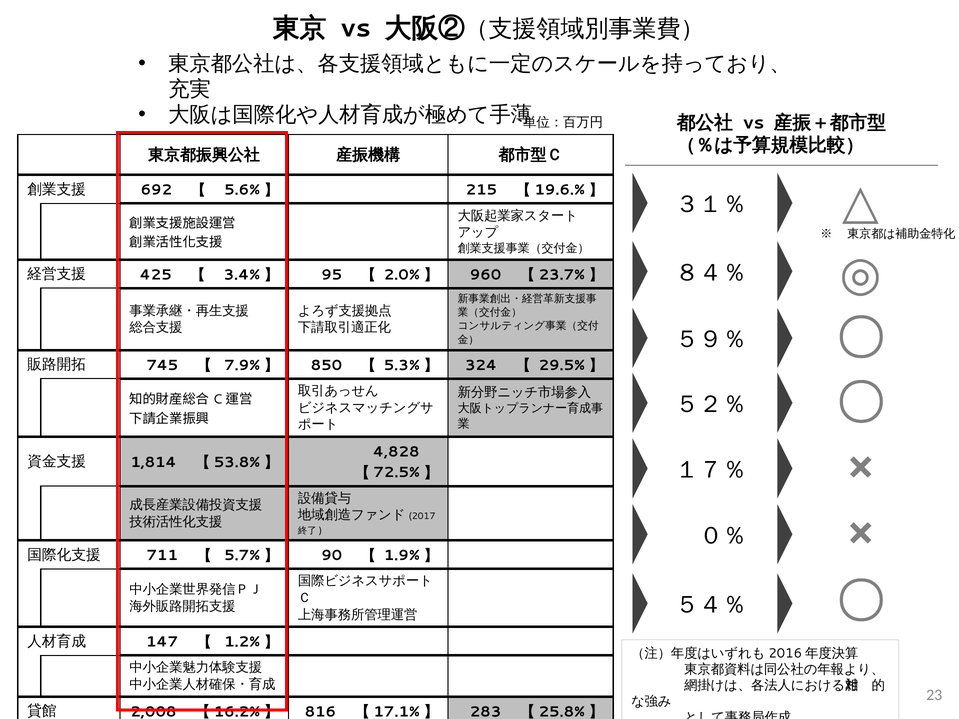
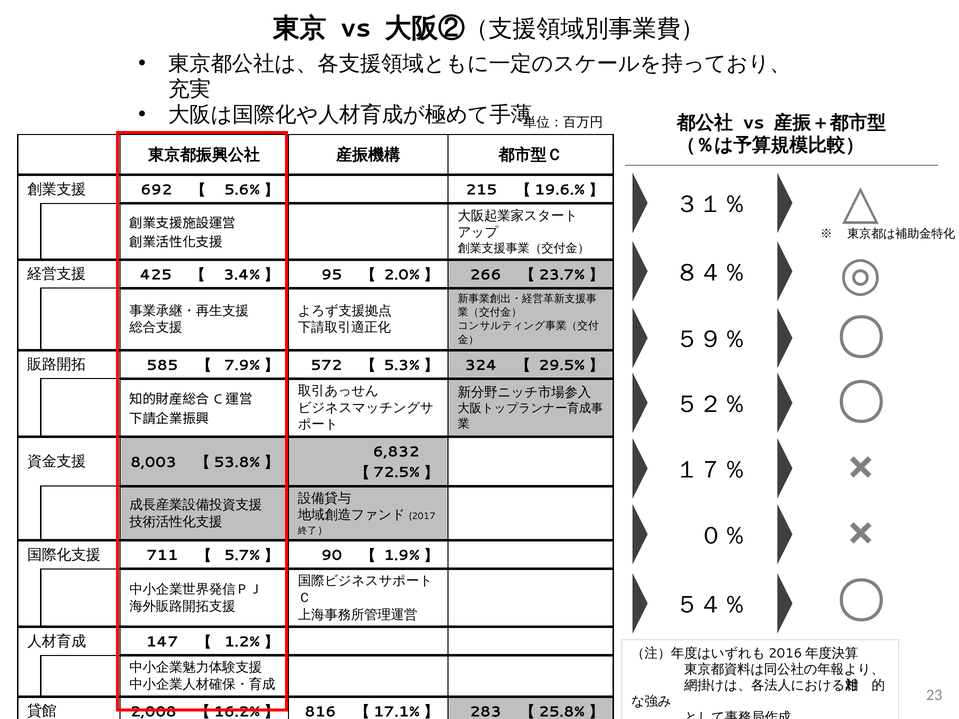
960: 960 -> 266 (486, 275)
745: 745 -> 585 (162, 365)
850: 850 -> 572 (326, 365)
4,828: 4,828 -> 6,832 (396, 452)
1,814: 1,814 -> 8,003 (153, 462)
